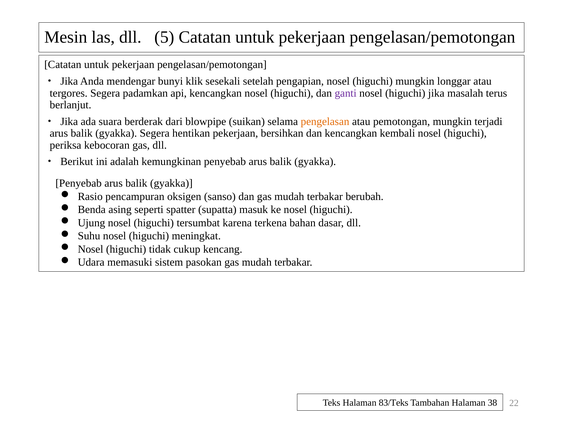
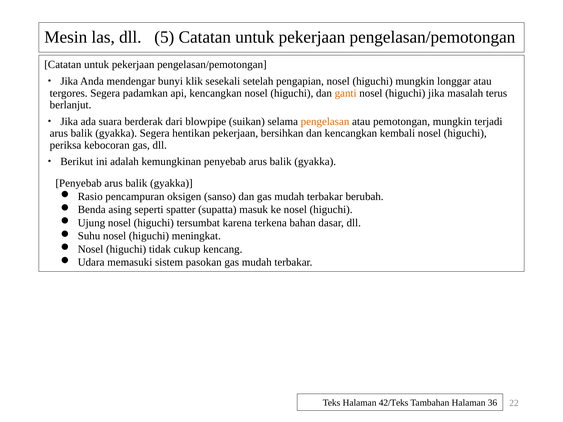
ganti colour: purple -> orange (346, 93)
83/Teks: 83/Teks -> 42/Teks (394, 403)
38: 38 -> 36 (492, 403)
